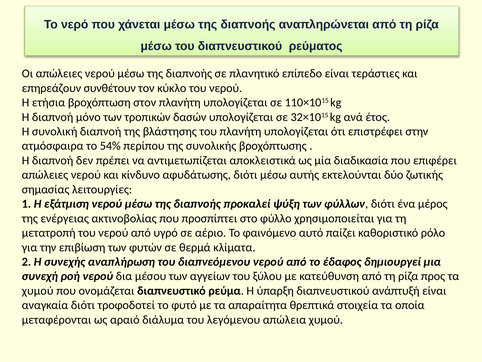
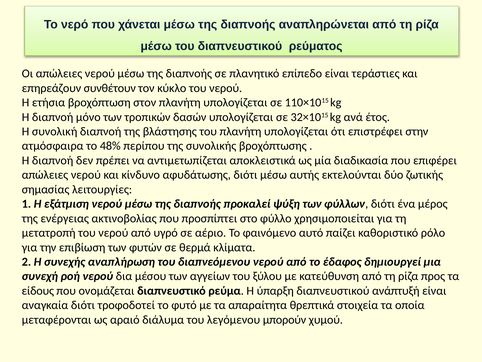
54%: 54% -> 48% (110, 146)
χυμού: χυμού -> είδους (38, 290)
απώλεια: απώλεια -> μπορούν (285, 319)
